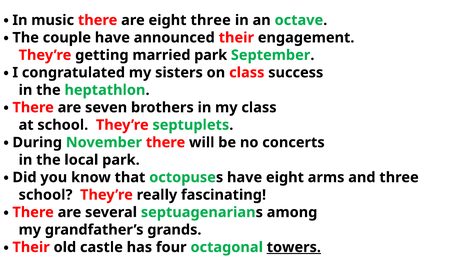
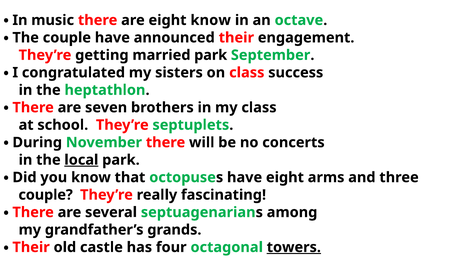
eight three: three -> know (211, 20)
local underline: none -> present (81, 160)
school: school -> couple (46, 195)
